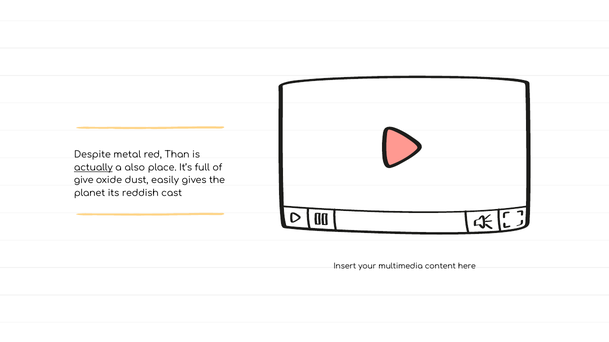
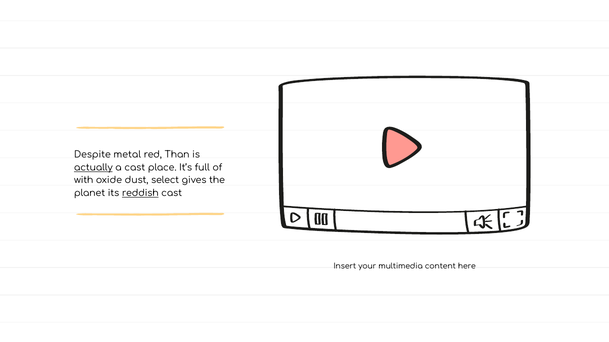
a also: also -> cast (135, 168)
give: give -> with (84, 181)
easily: easily -> select (165, 181)
reddish underline: none -> present (140, 194)
